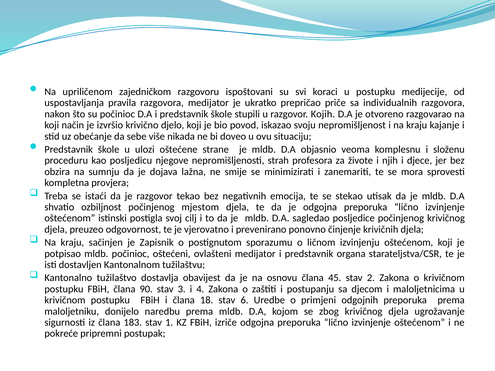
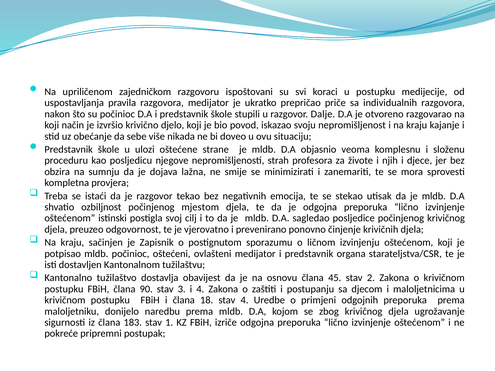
Kojih: Kojih -> Dalje (323, 114)
stav 6: 6 -> 4 (245, 300)
